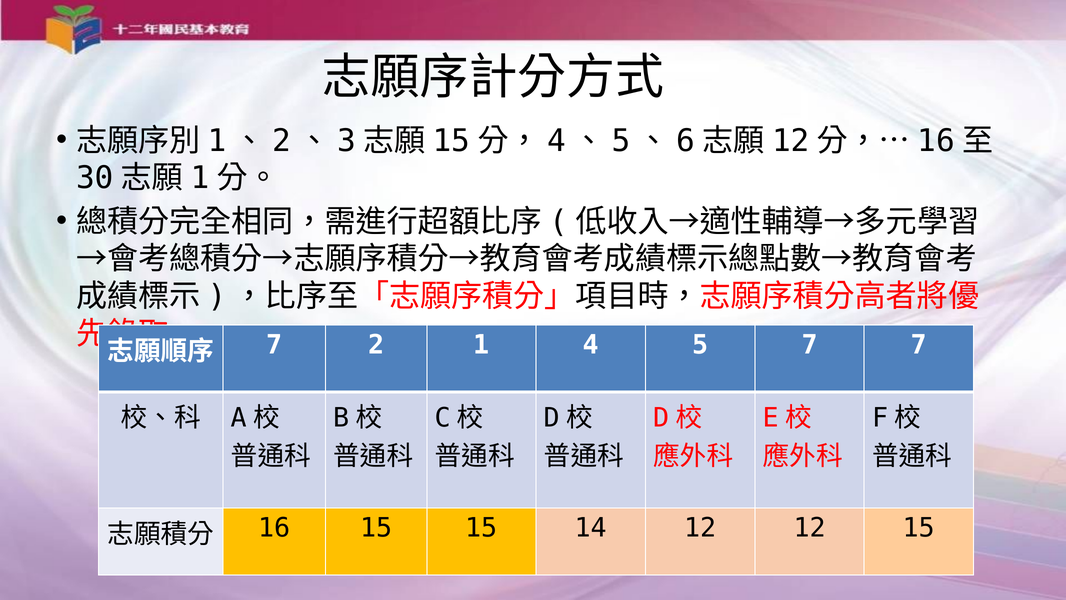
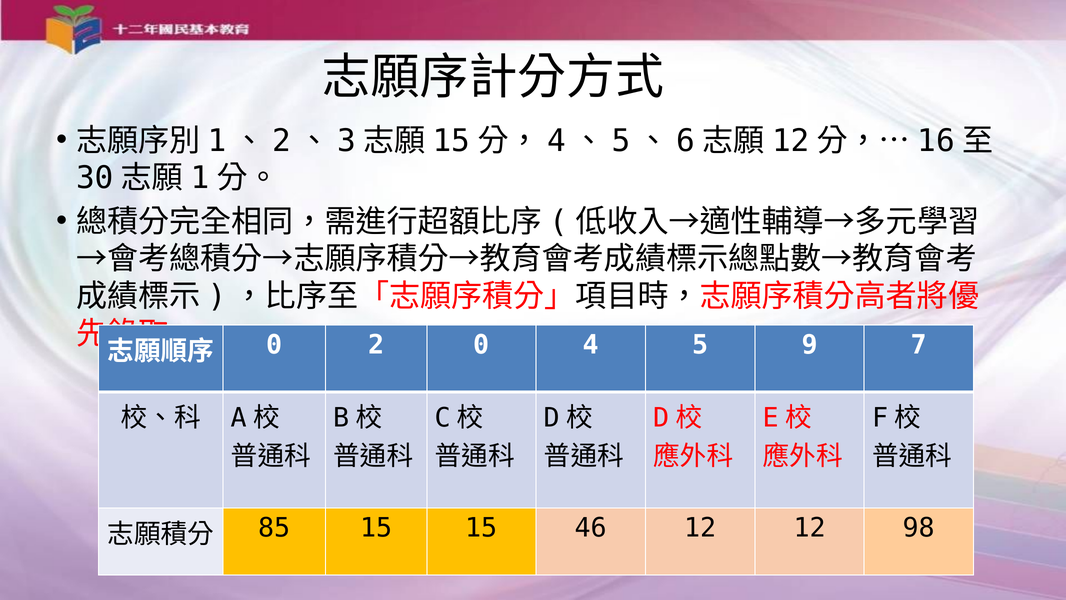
7: 7 -> 0 (274, 345)
2 1: 1 -> 0 (481, 345)
5 7: 7 -> 9 (810, 345)
16: 16 -> 85 (274, 528)
14: 14 -> 46 (591, 528)
12 15: 15 -> 98 (919, 528)
